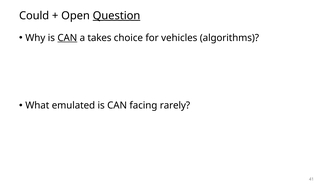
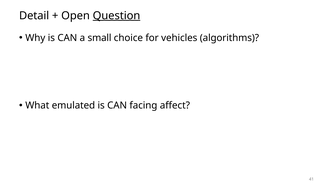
Could: Could -> Detail (34, 16)
CAN underline: present -> none (67, 38)
takes: takes -> small (99, 38)
rarely: rarely -> affect (175, 105)
